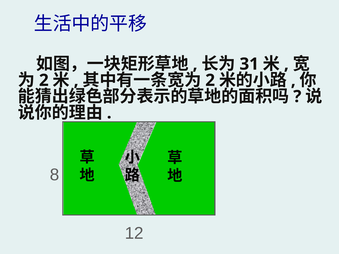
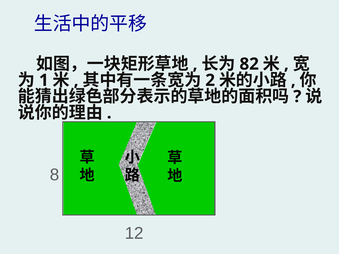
31: 31 -> 82 (249, 64)
2: 2 -> 1 (44, 80)
